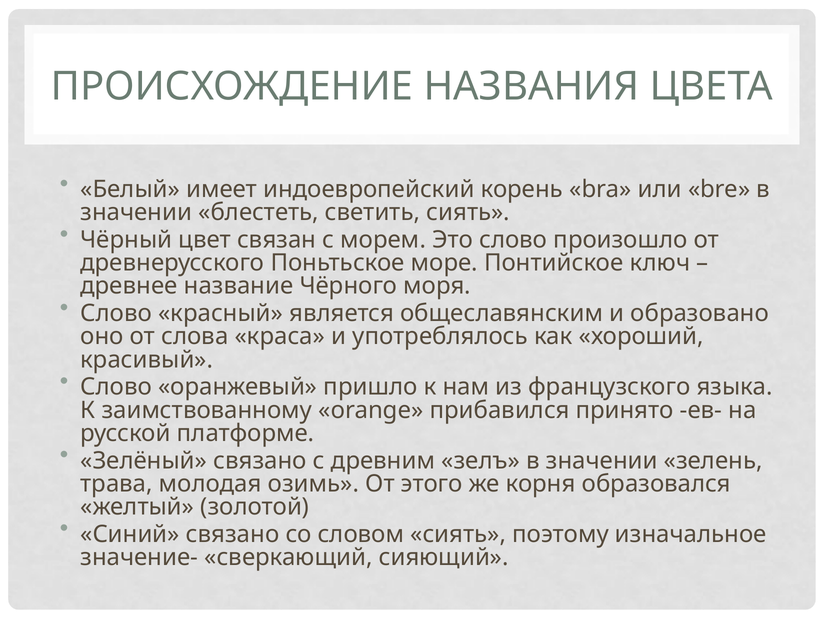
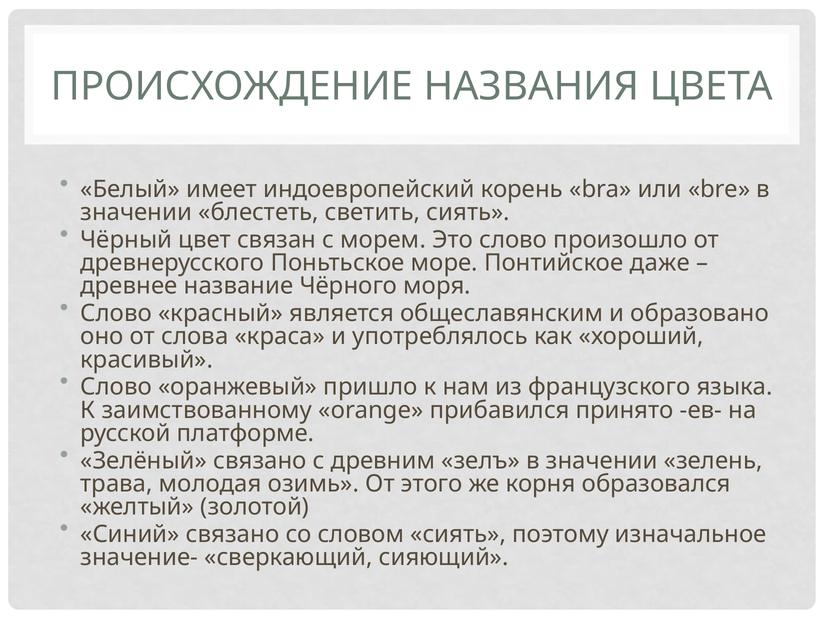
ключ: ключ -> даже (660, 263)
